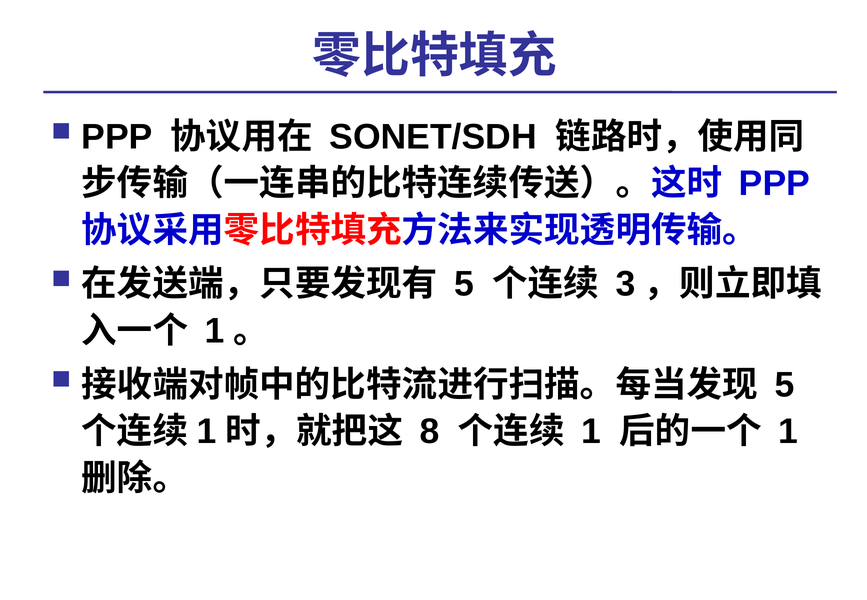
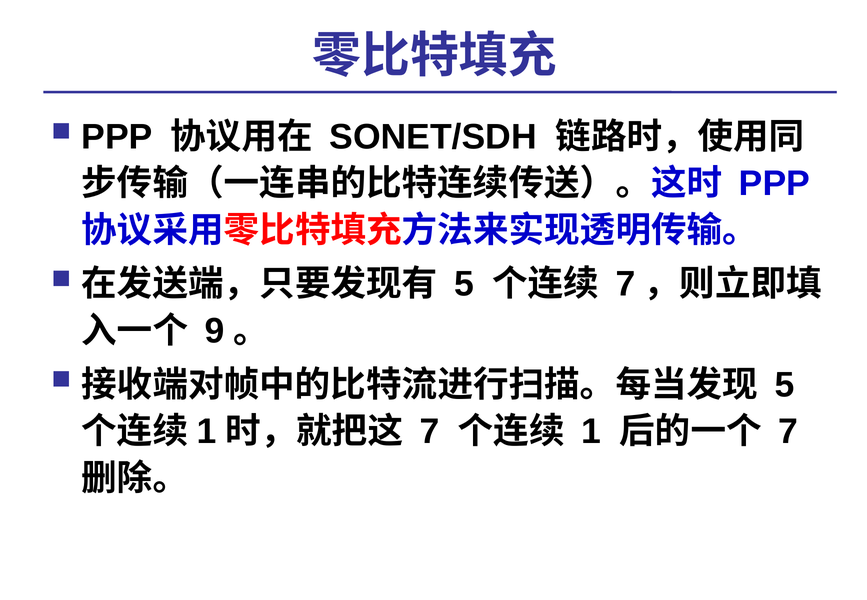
3: 3 -> 7 (625, 284)
1: 1 -> 9 (215, 331)
8: 8 -> 7 (430, 432)
1: 1 -> 7 (788, 432)
